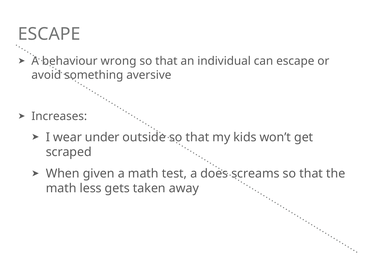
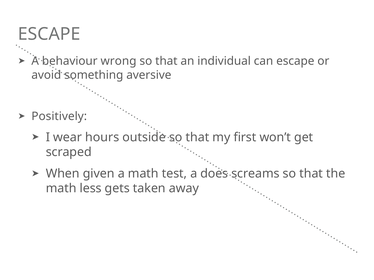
Increases: Increases -> Positively (59, 116)
under: under -> hours (102, 137)
kids: kids -> first (245, 137)
